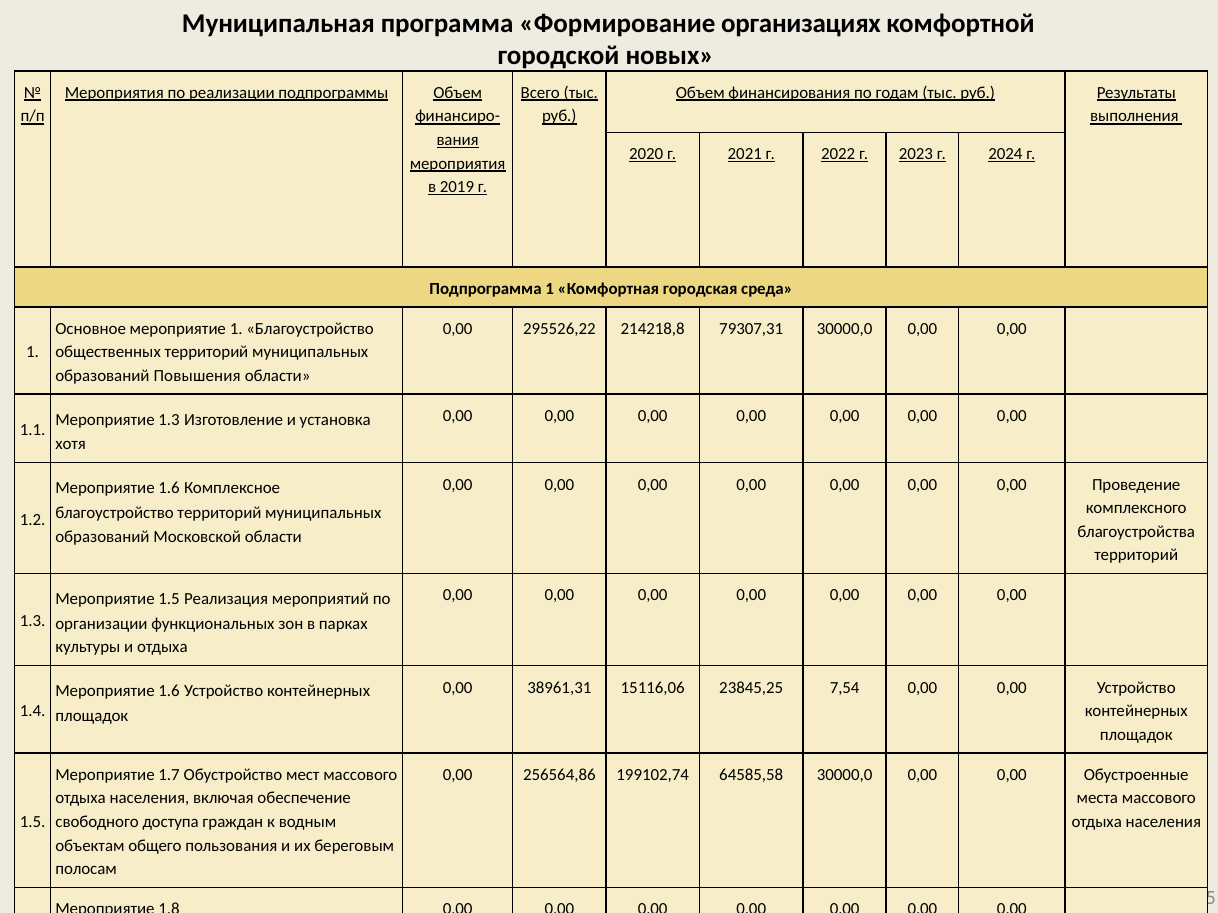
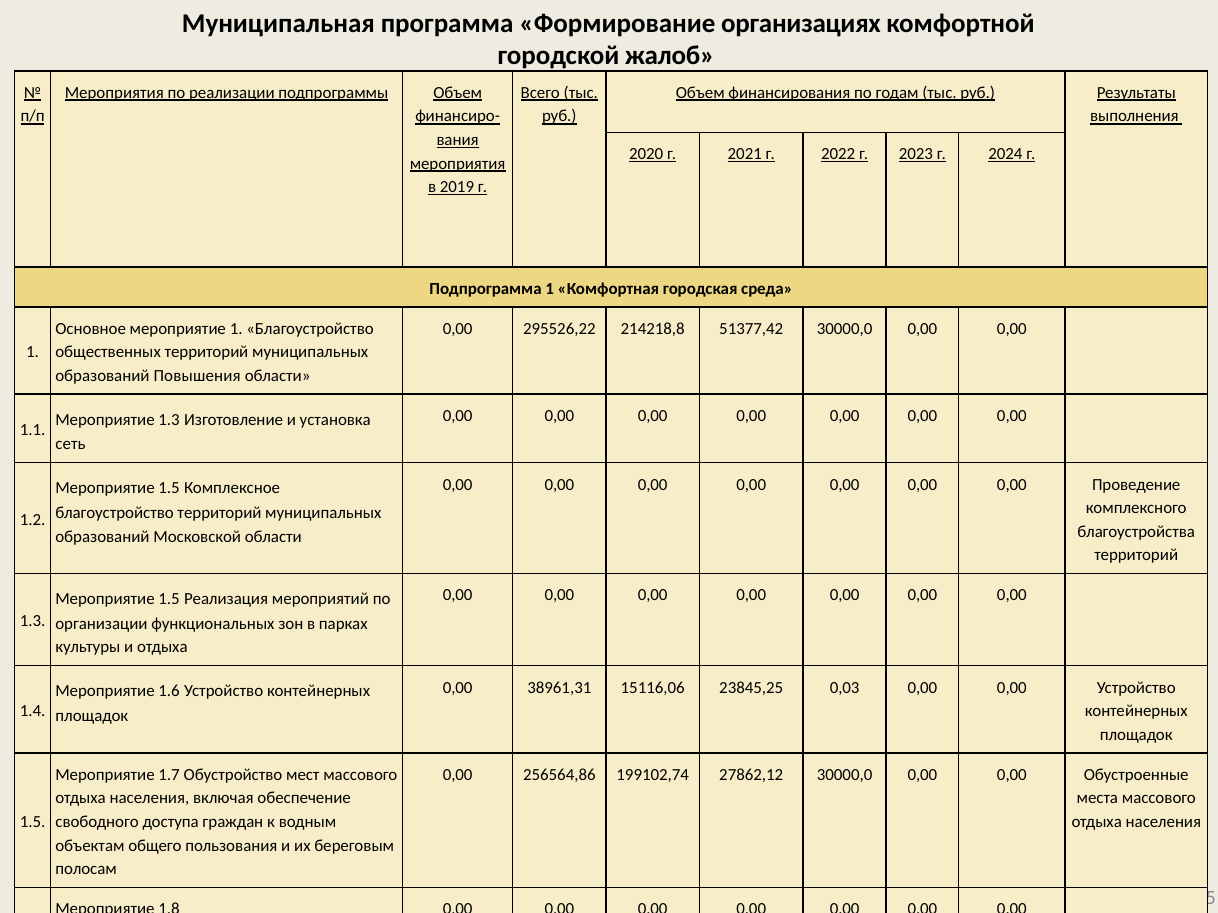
новых: новых -> жалоб (670, 56)
79307,31: 79307,31 -> 51377,42 (751, 329)
хотя: хотя -> сеть (71, 445)
1.6: 1.6 -> 1.5 (169, 489)
7,54: 7,54 -> 0,03 (845, 688)
64585,58: 64585,58 -> 27862,12 (751, 775)
